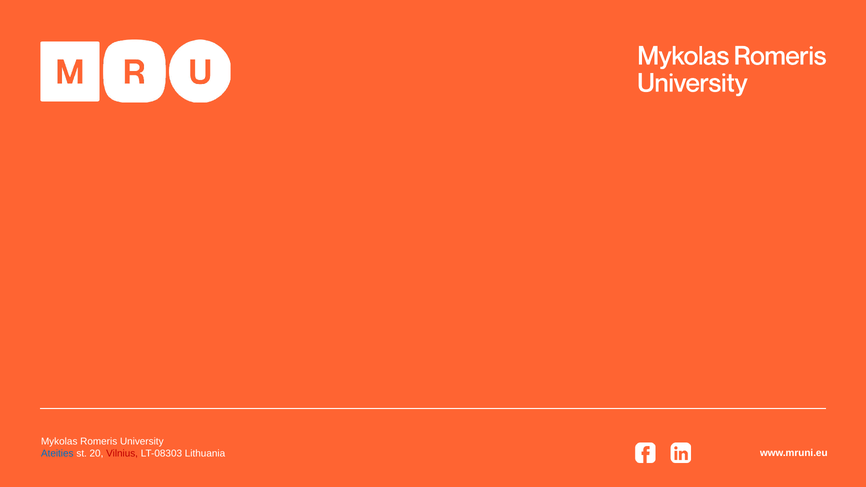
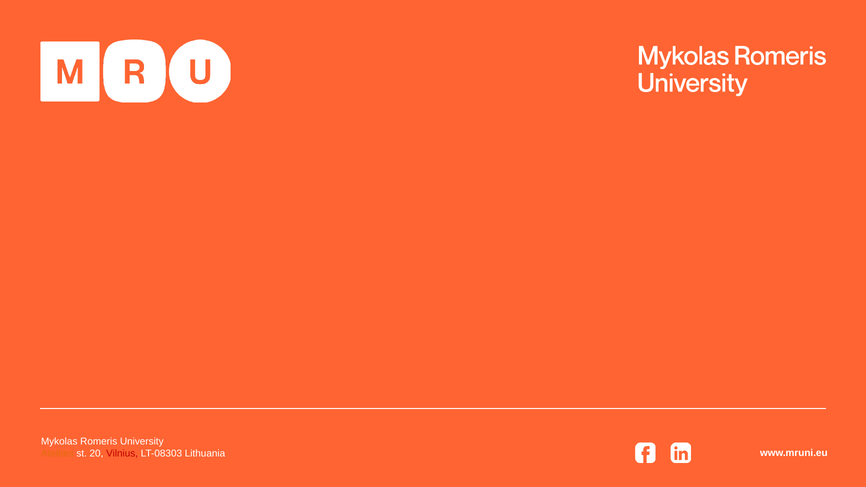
Ateities colour: blue -> orange (57, 453)
